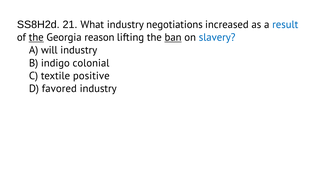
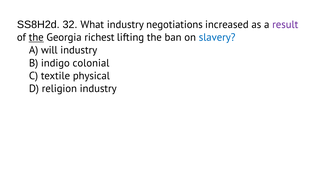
21: 21 -> 32 (70, 25)
result colour: blue -> purple (285, 25)
reason: reason -> richest (99, 37)
ban underline: present -> none (173, 37)
positive: positive -> physical (91, 76)
favored: favored -> religion (59, 89)
